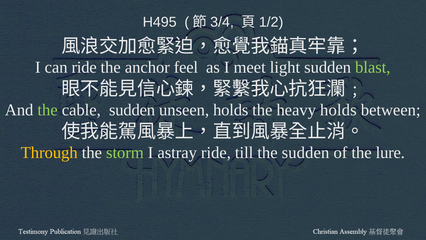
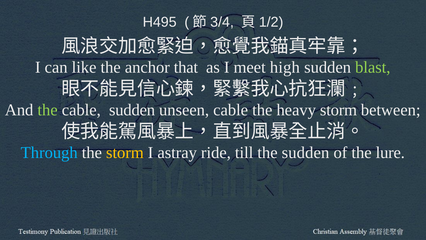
can ride: ride -> like (84, 67)
feel: feel -> that (186, 67)
light: light -> high (285, 67)
unseen holds: holds -> cable (231, 110)
heavy holds: holds -> storm (339, 110)
Through colour: yellow -> light blue (49, 152)
storm colour: light green -> yellow (125, 152)
